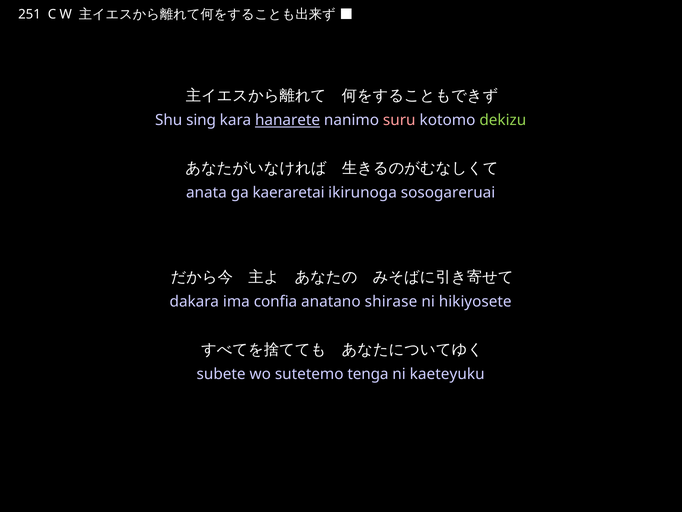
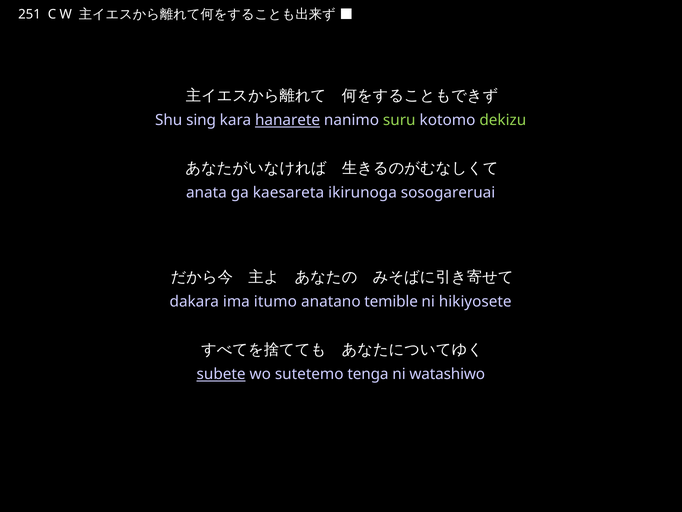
suru colour: pink -> light green (399, 120)
kaeraretai: kaeraretai -> kaesareta (288, 193)
confia: confia -> itumo (275, 301)
shirase: shirase -> temible (391, 301)
subete underline: none -> present (221, 374)
kaeteyuku: kaeteyuku -> watashiwo (447, 374)
